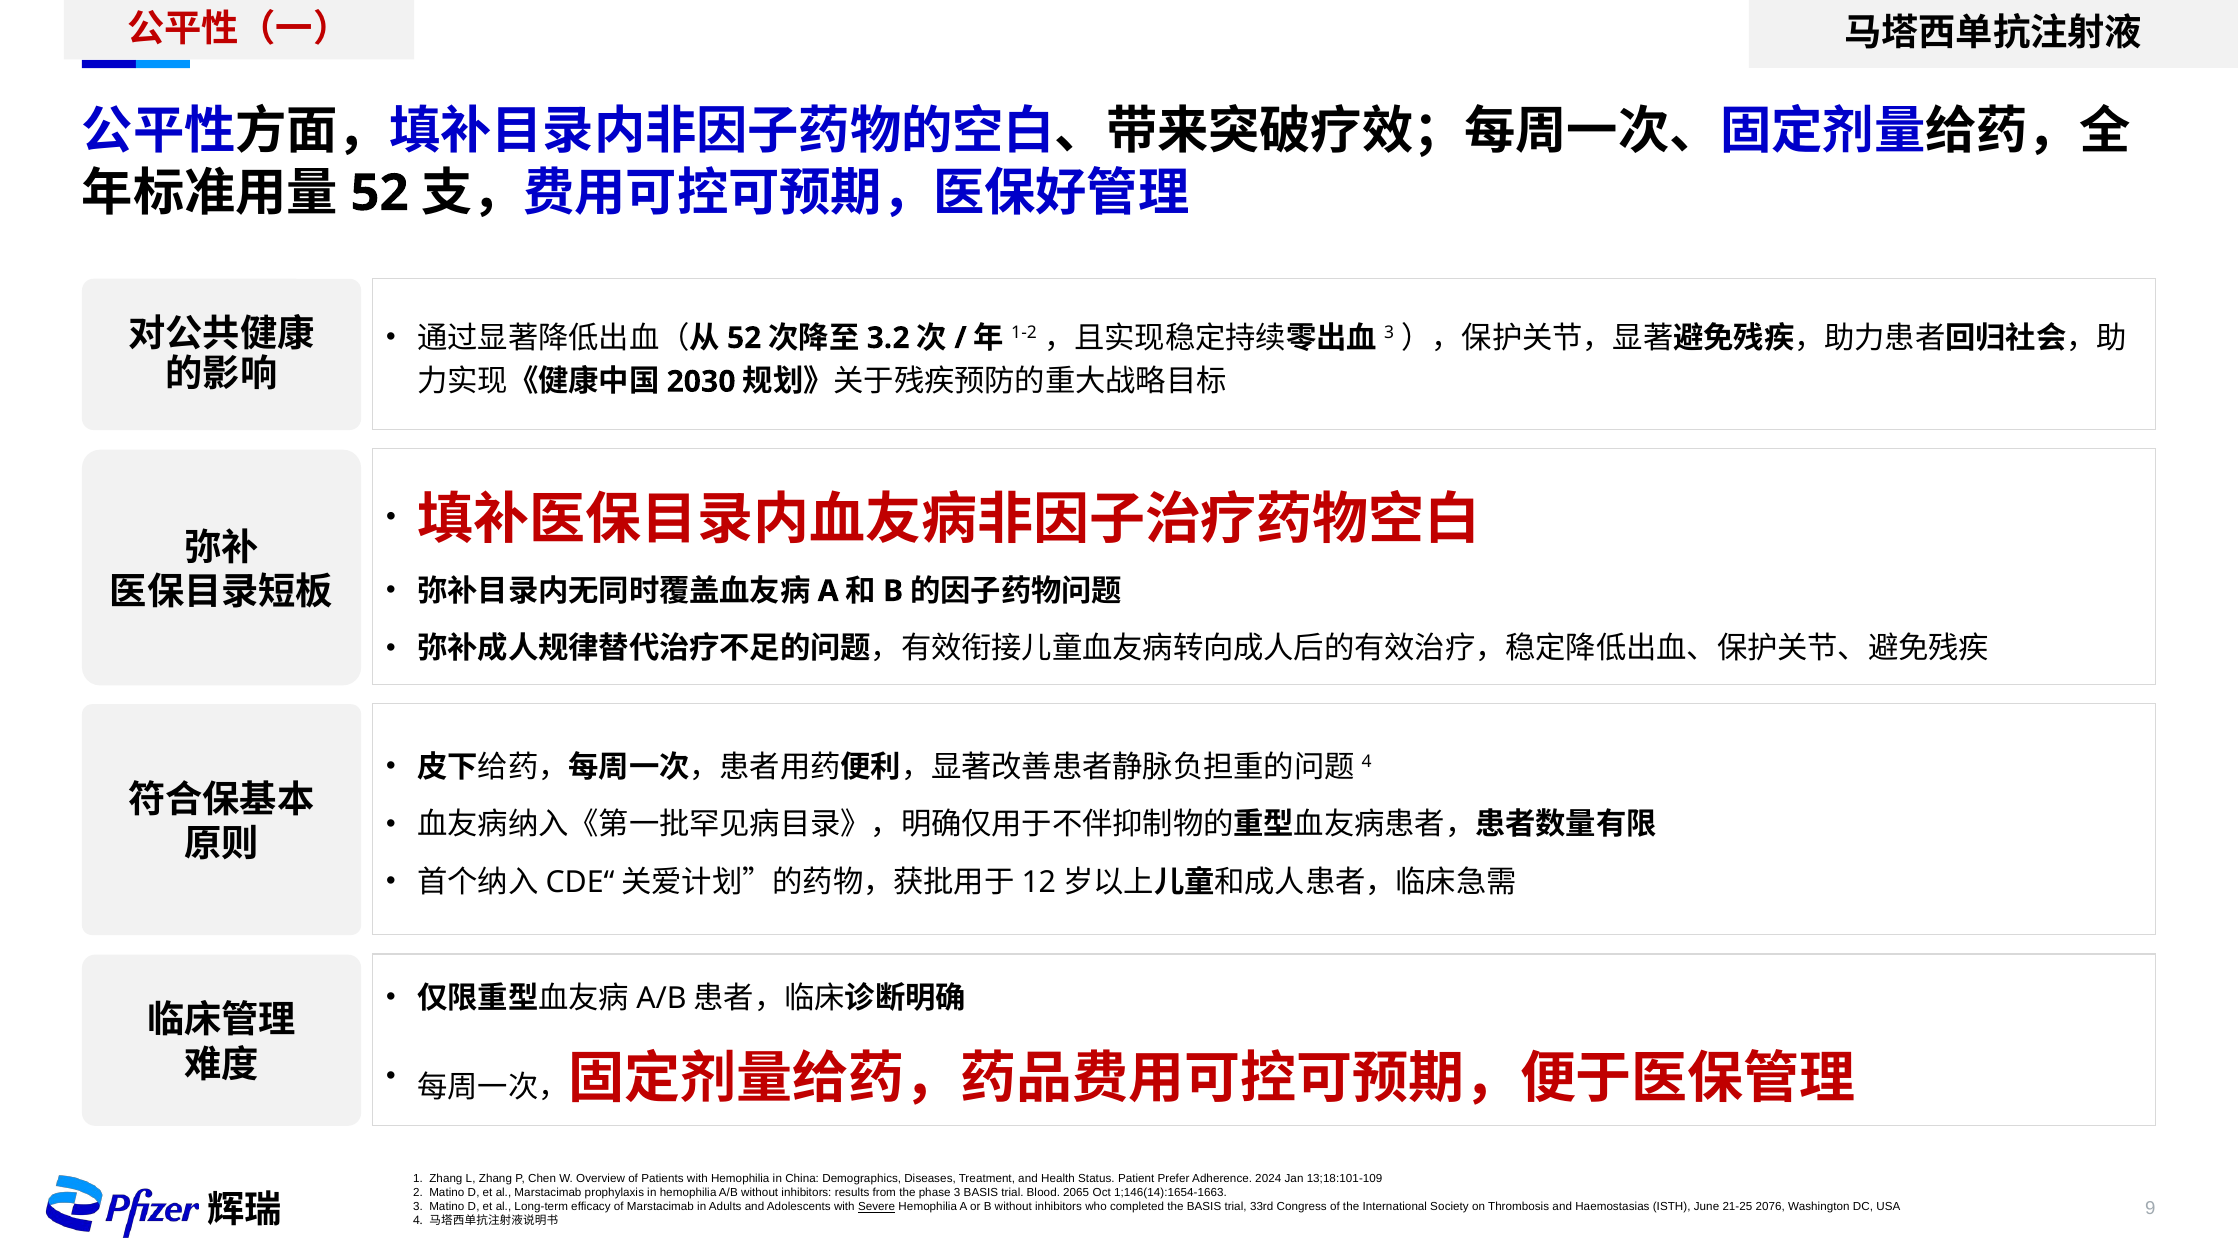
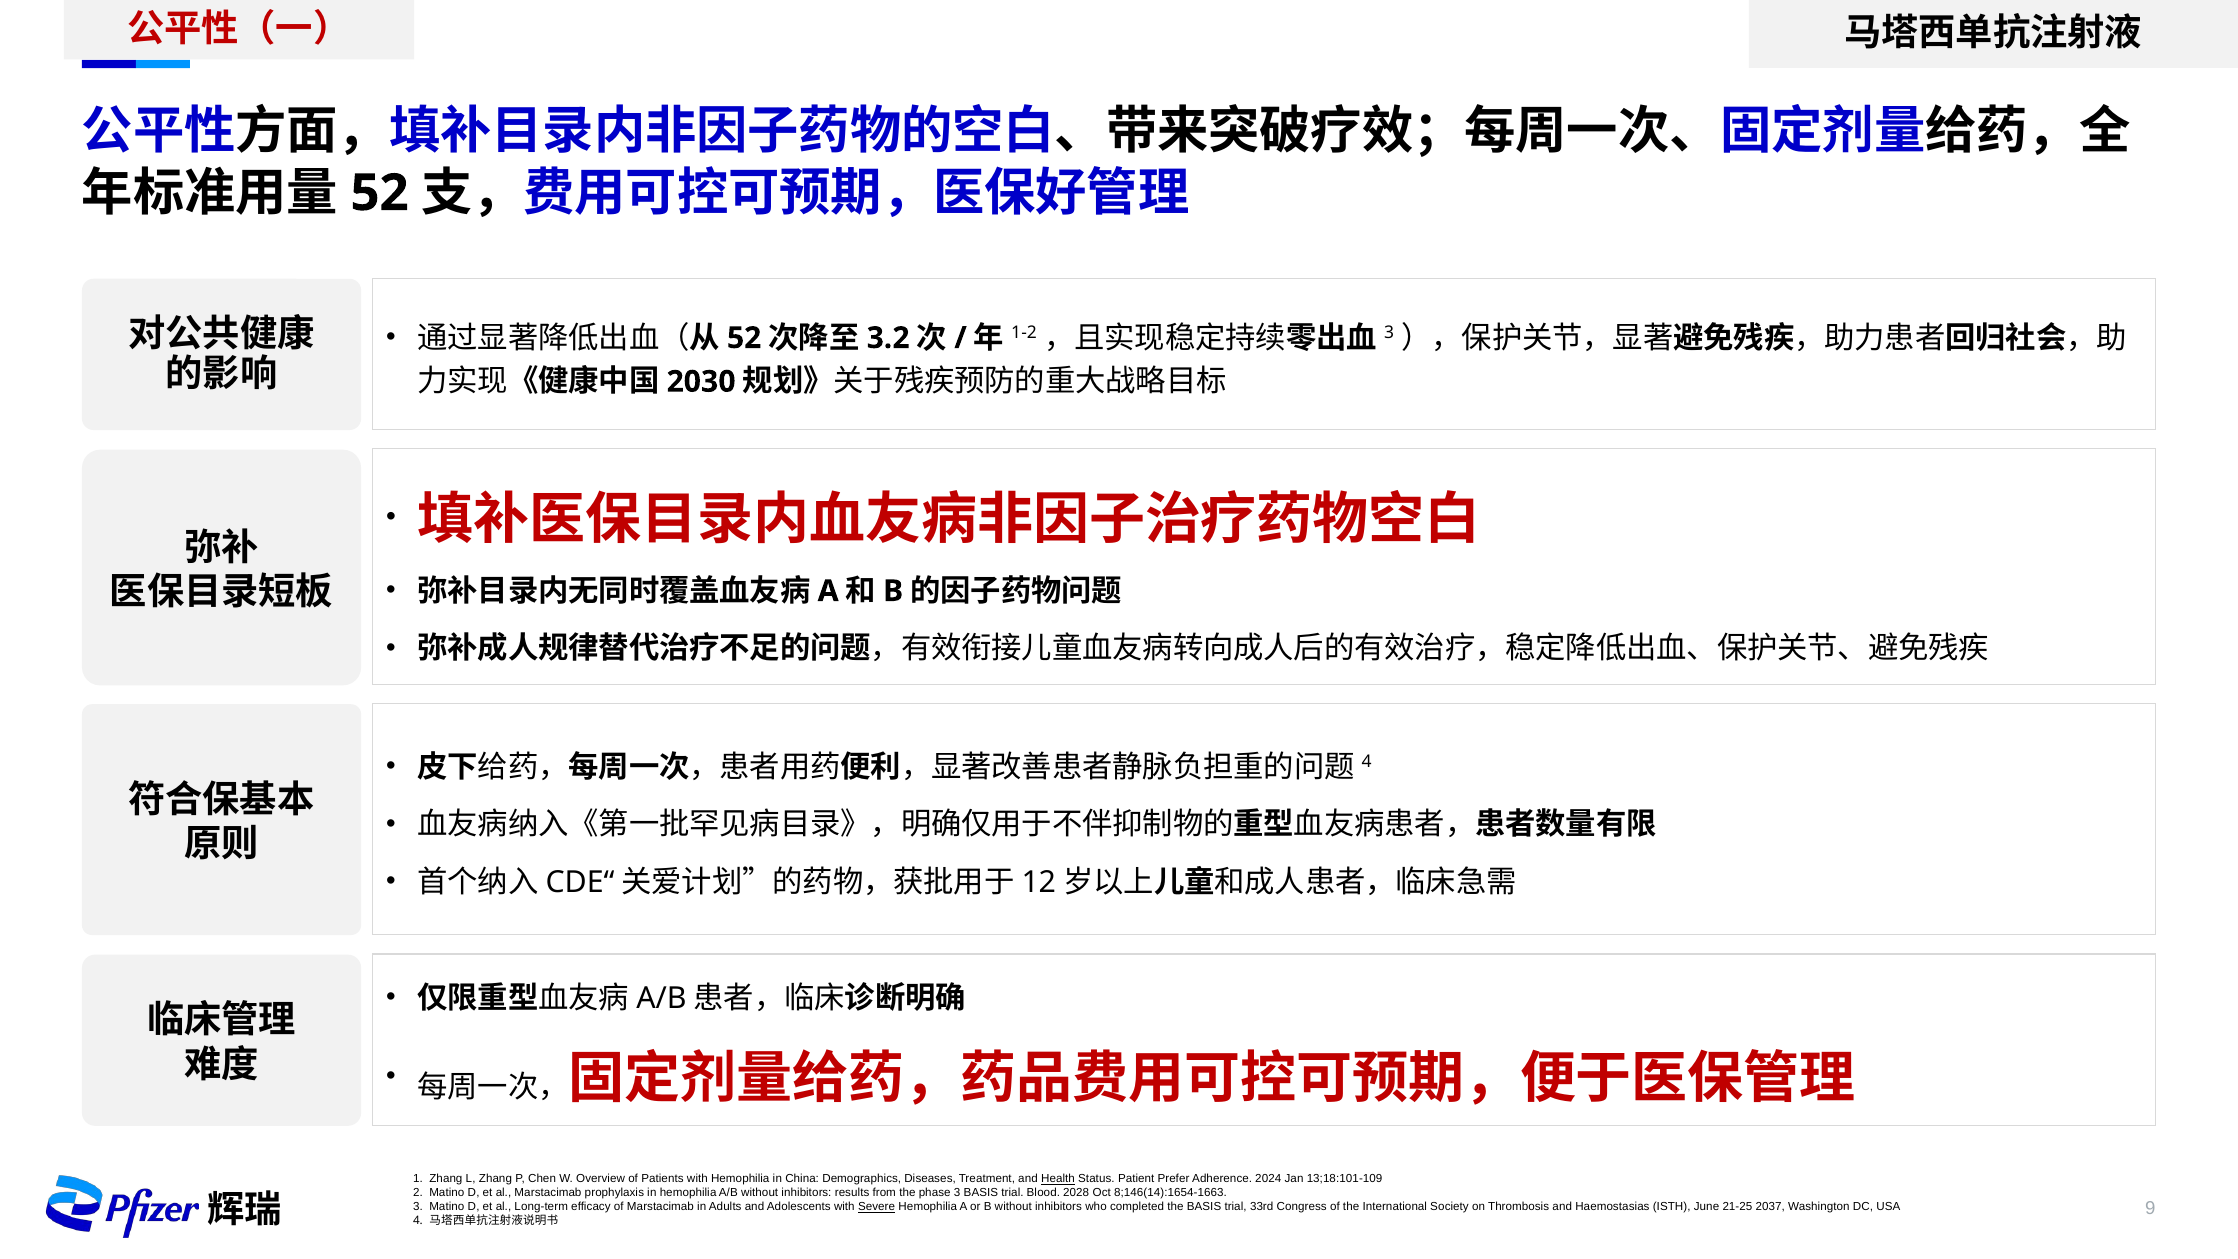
Health underline: none -> present (1058, 1179)
2065: 2065 -> 2028 (1076, 1193)
1;146(14):1654-1663: 1;146(14):1654-1663 -> 8;146(14):1654-1663 (1170, 1193)
2076: 2076 -> 2037 (1770, 1207)
